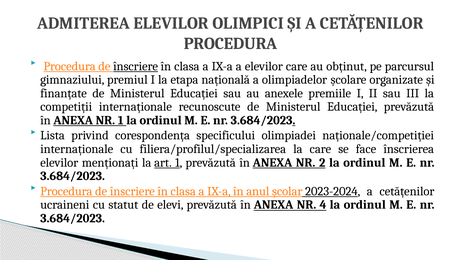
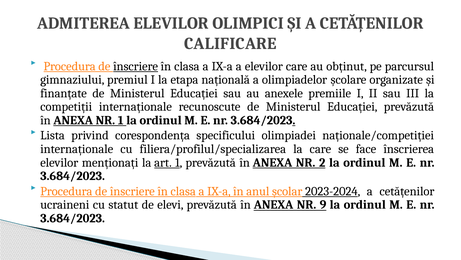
PROCEDURA: PROCEDURA -> CALIFICARE (230, 44)
4: 4 -> 9 (323, 204)
